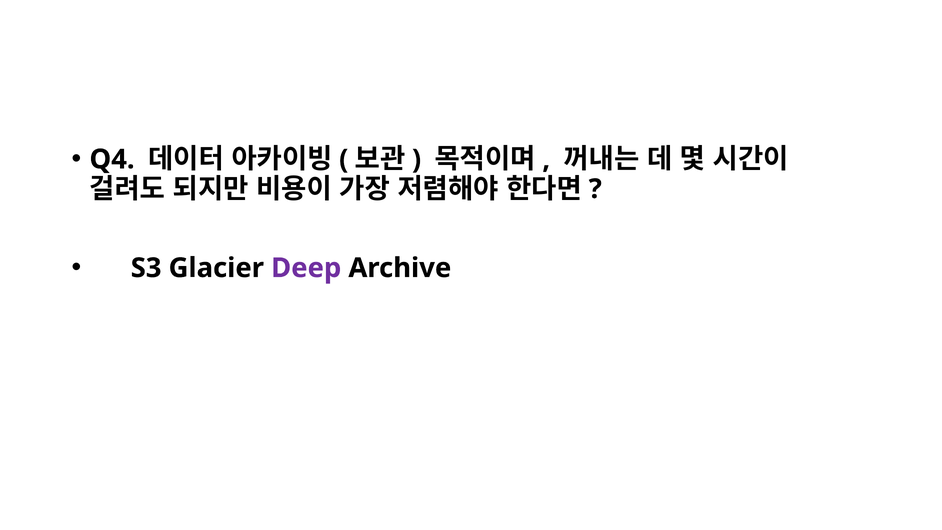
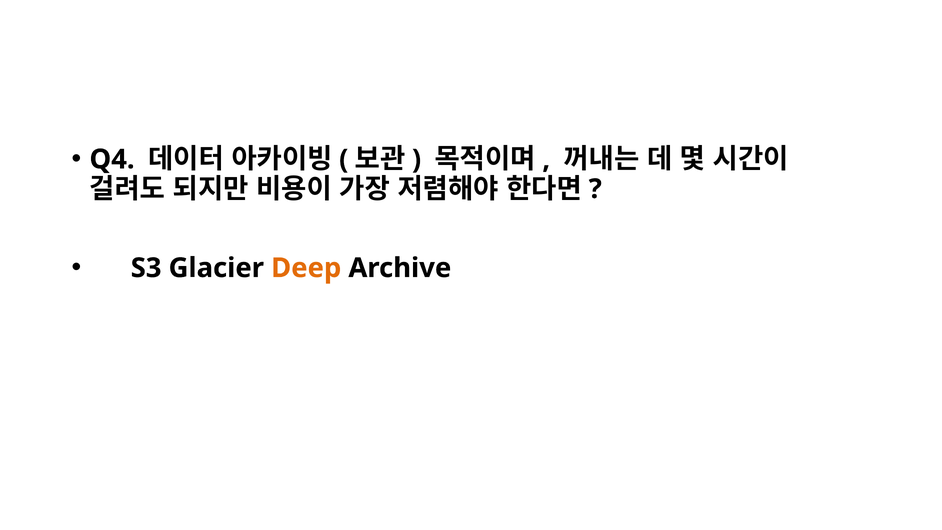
Deep colour: purple -> orange (306, 268)
